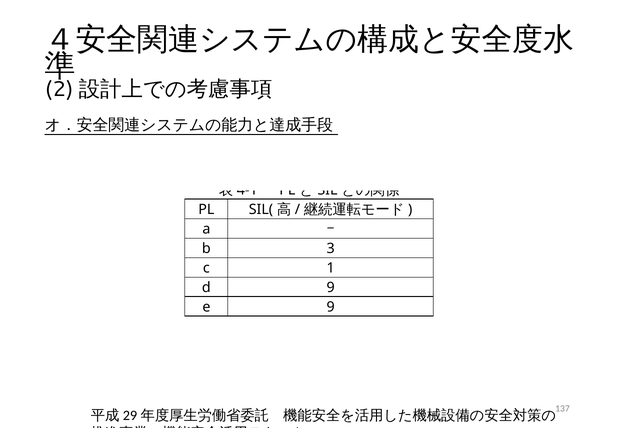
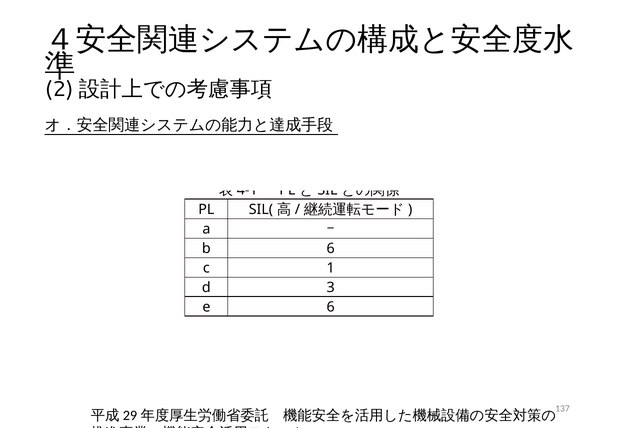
b 3: 3 -> 6 (331, 249)
d 9: 9 -> 3 (331, 288)
e 9: 9 -> 6 (331, 307)
